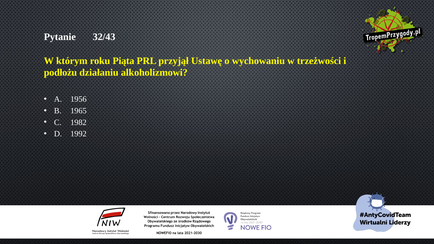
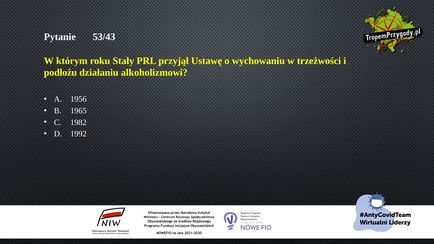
32/43: 32/43 -> 53/43 (104, 37)
Piąta: Piąta -> Stały (123, 61)
